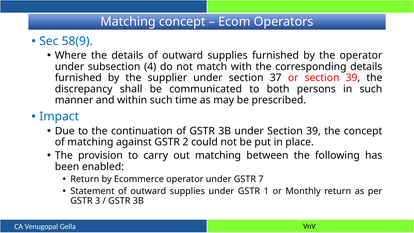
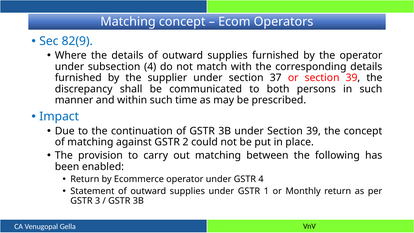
58(9: 58(9 -> 82(9 (77, 41)
GSTR 7: 7 -> 4 (261, 179)
